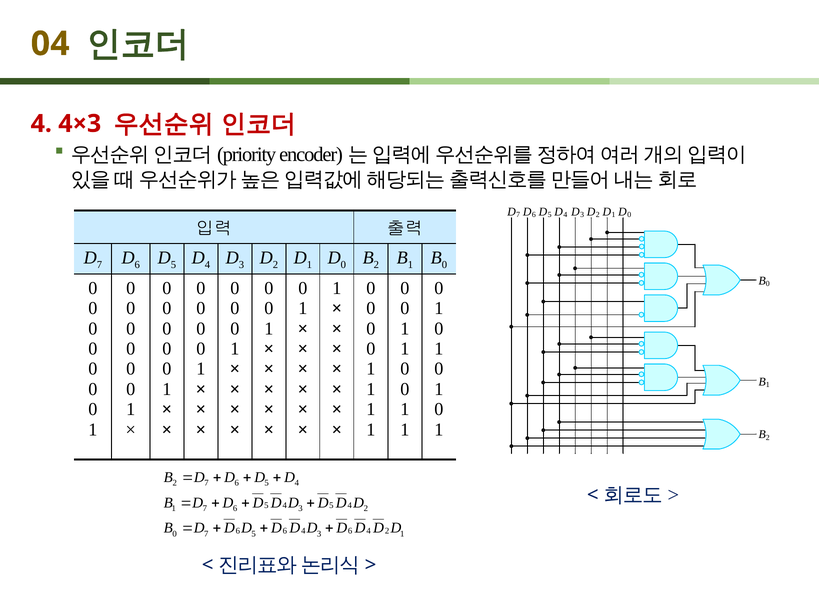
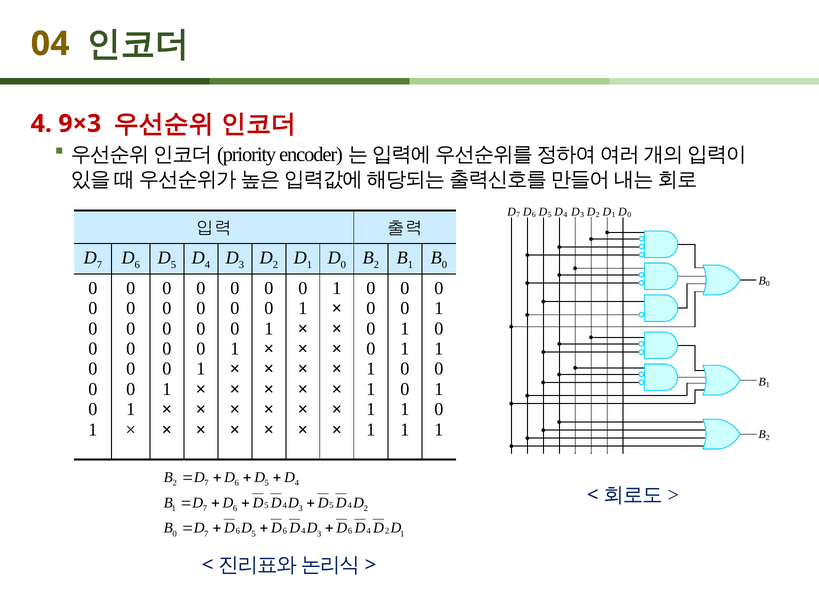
4×3: 4×3 -> 9×3 (80, 124)
